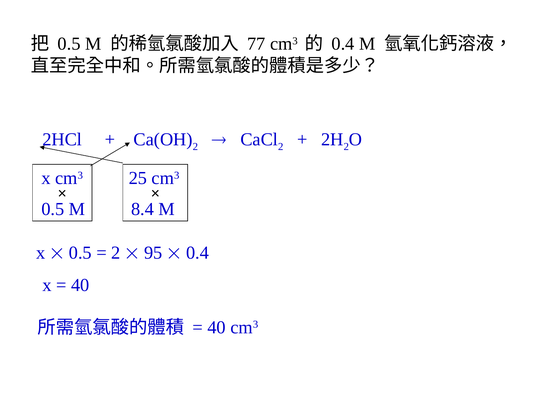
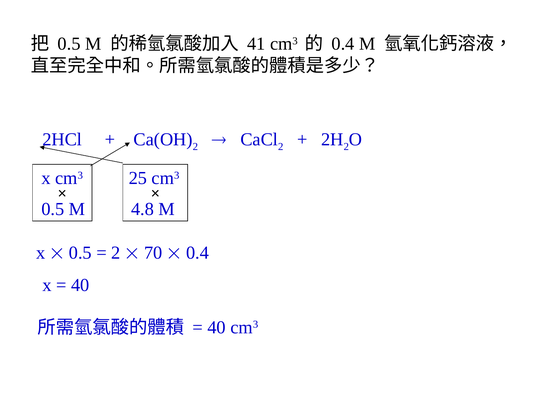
77: 77 -> 41 (256, 44)
8.4: 8.4 -> 4.8 (142, 210)
95: 95 -> 70 (153, 253)
